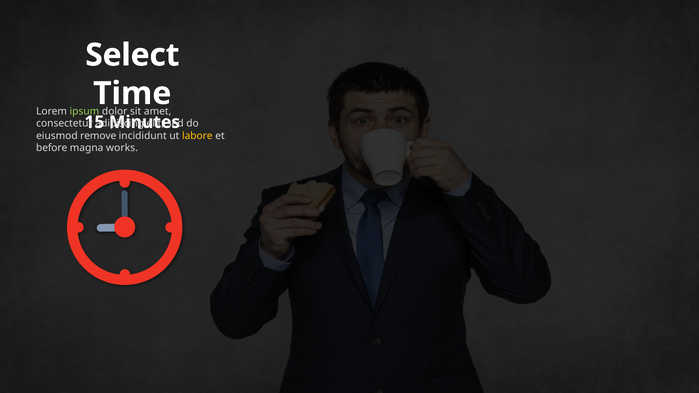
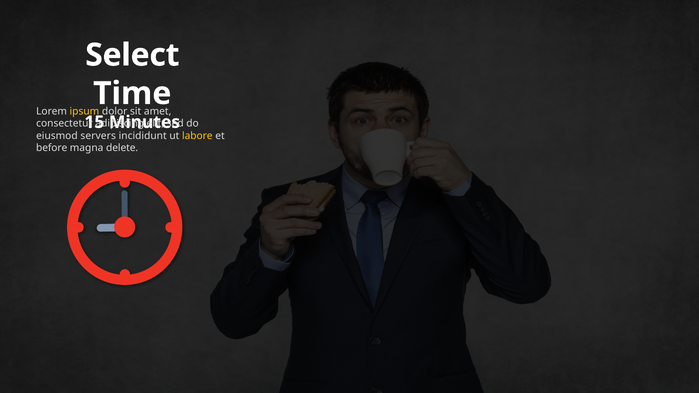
ipsum colour: light green -> yellow (84, 111)
remove: remove -> servers (98, 136)
works: works -> delete (122, 148)
